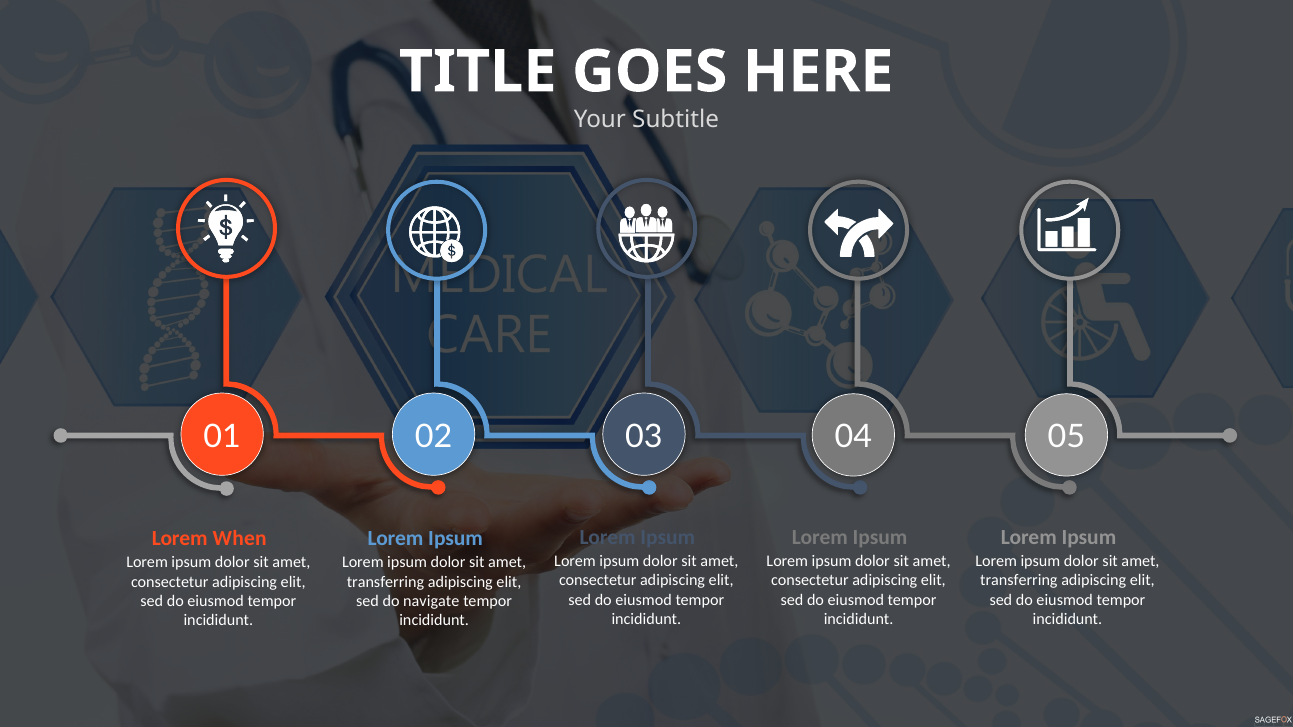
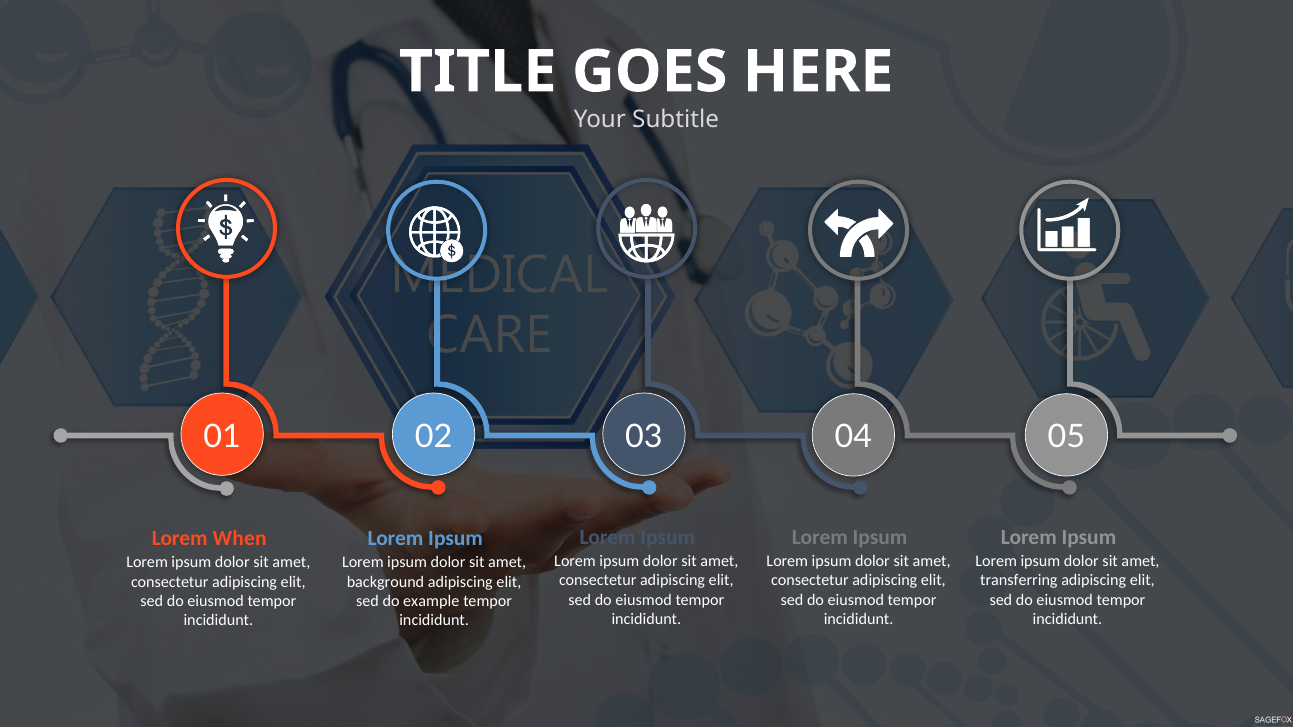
transferring: transferring -> background (386, 582)
navigate: navigate -> example (431, 601)
